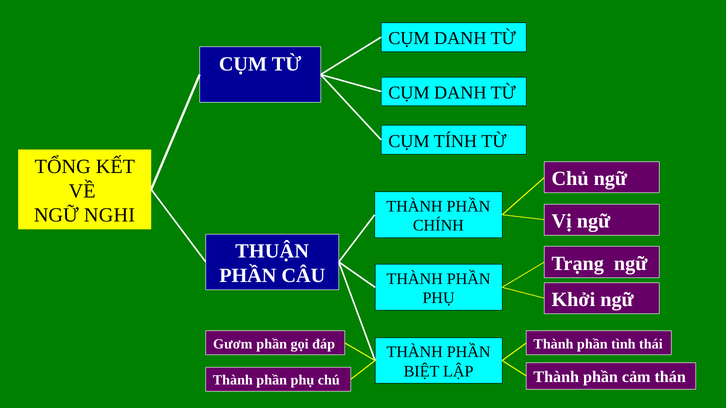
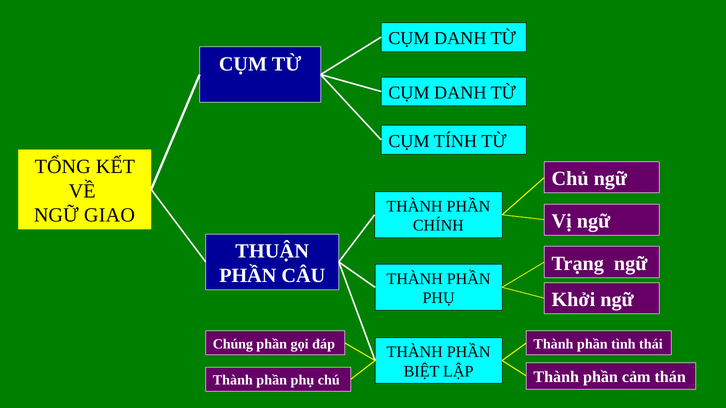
NGHI: NGHI -> GIAO (110, 215)
Gươm: Gươm -> Chúng (233, 344)
